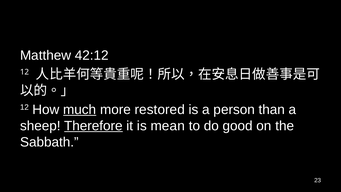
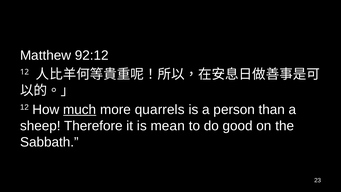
42:12: 42:12 -> 92:12 (92, 55)
restored: restored -> quarrels (160, 109)
Therefore underline: present -> none (93, 126)
